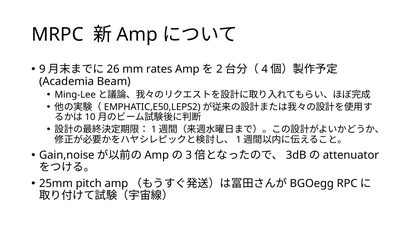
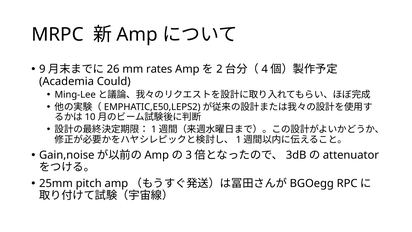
Beam: Beam -> Could (114, 81)
